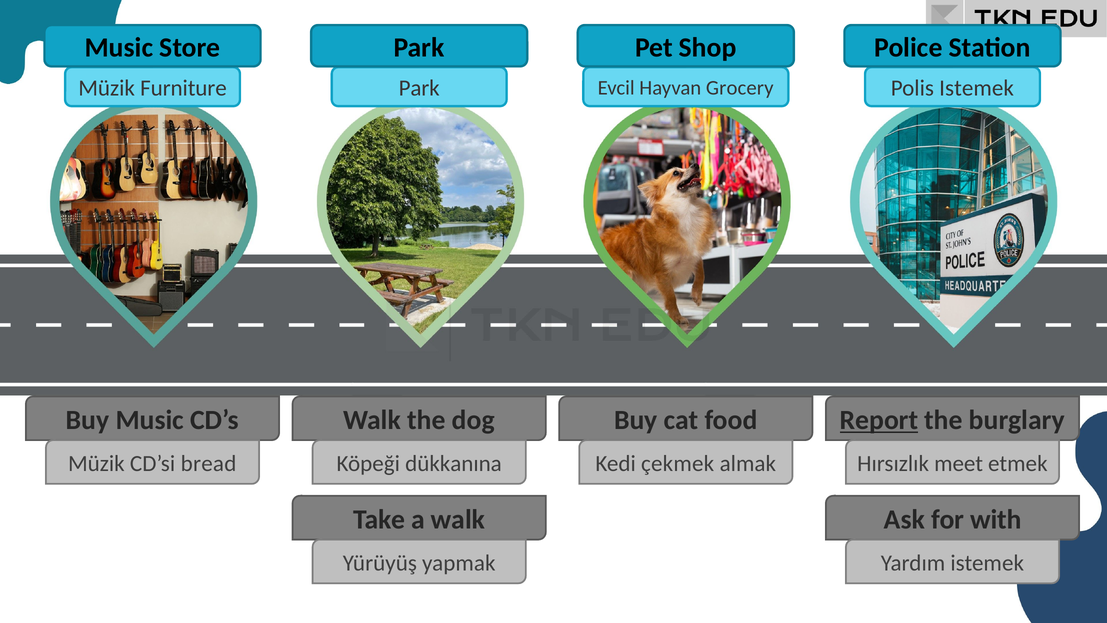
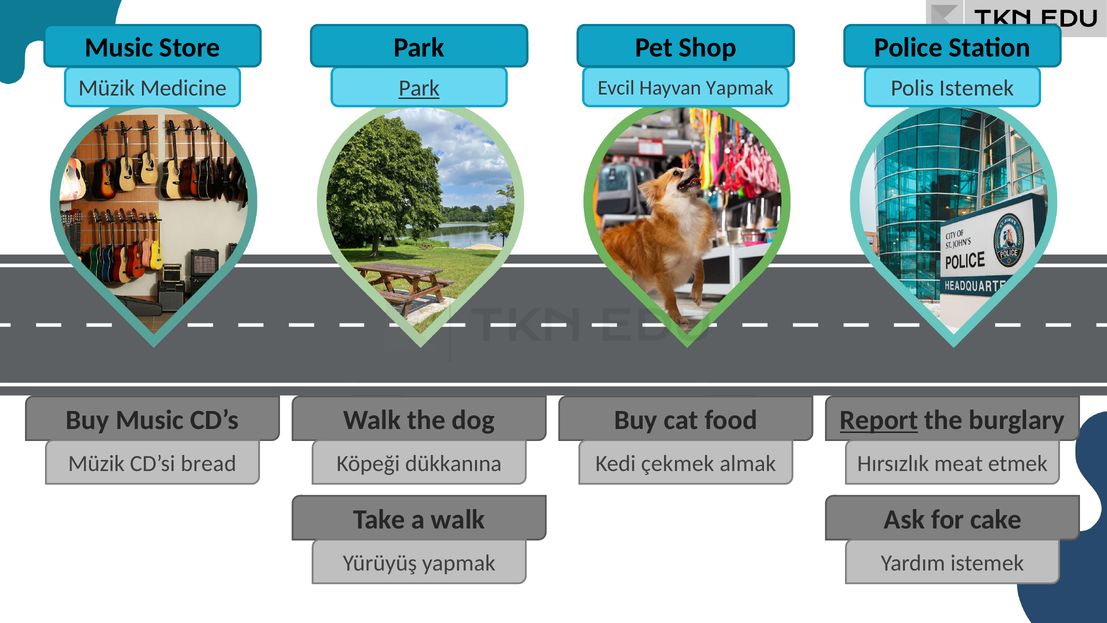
Furniture: Furniture -> Medicine (183, 88)
Park underline: none -> present (419, 88)
Hayvan Grocery: Grocery -> Yapmak (740, 88)
meet: meet -> meat (959, 463)
with: with -> cake (996, 519)
